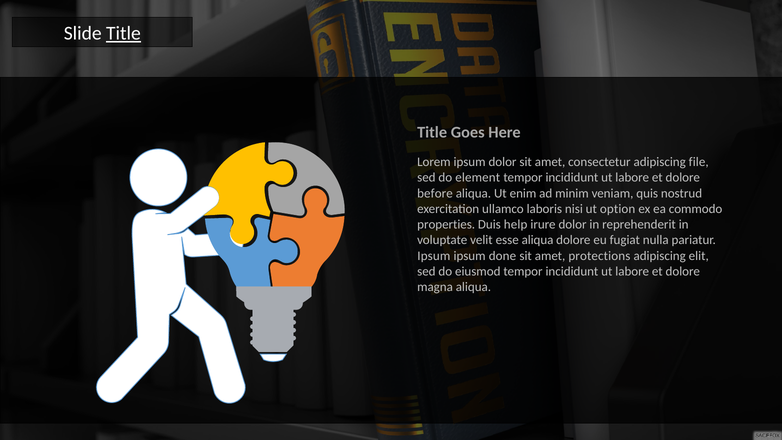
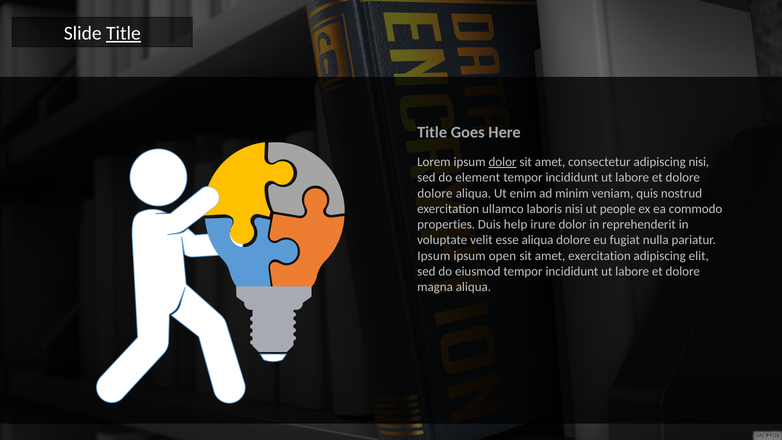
dolor underline: none -> present (503, 162)
adipiscing file: file -> nisi (699, 162)
before: before -> dolore (435, 193)
option: option -> people (618, 209)
done: done -> open (502, 256)
amet protections: protections -> exercitation (599, 256)
